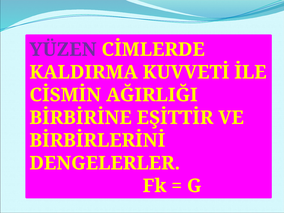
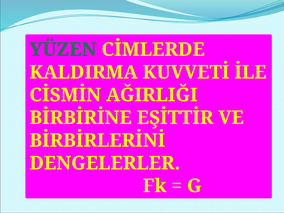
YÜZEN colour: purple -> green (63, 50)
